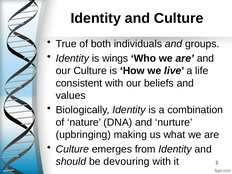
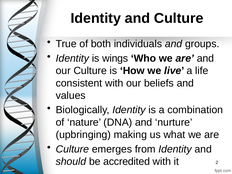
devouring: devouring -> accredited (127, 161)
